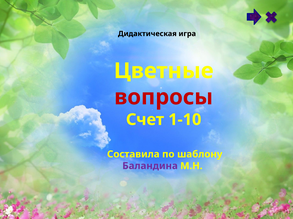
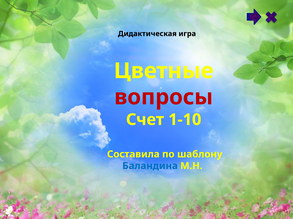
Баландина colour: purple -> blue (150, 166)
